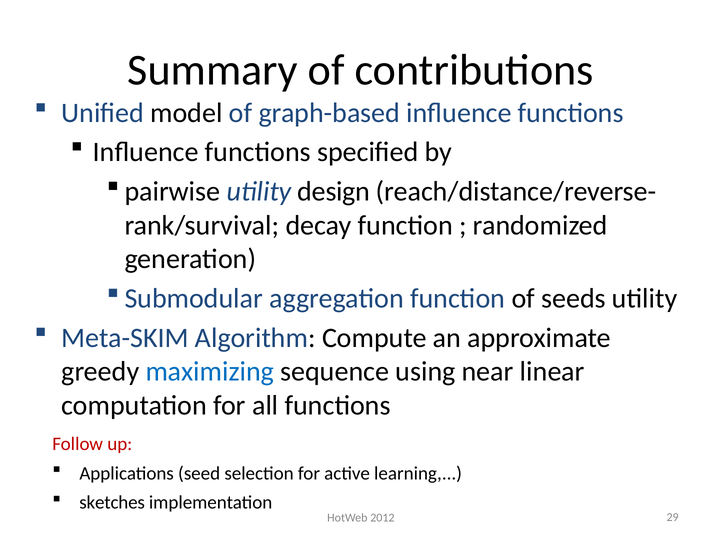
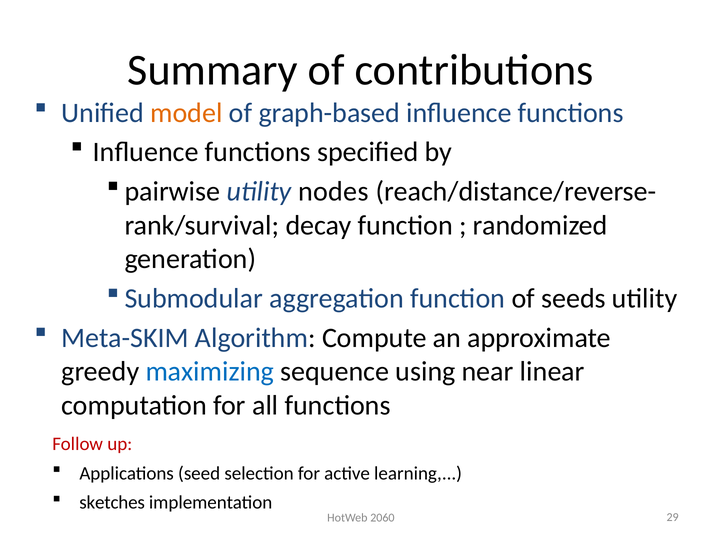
model colour: black -> orange (186, 113)
design: design -> nodes (333, 191)
2012: 2012 -> 2060 (382, 517)
